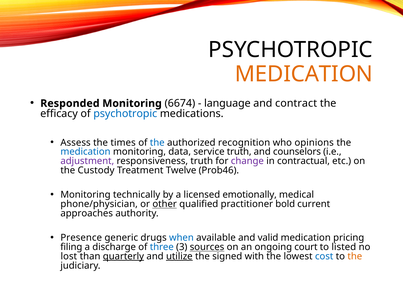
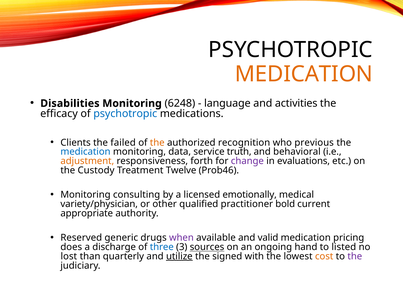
Responded: Responded -> Disabilities (70, 103)
6674: 6674 -> 6248 (180, 103)
contract: contract -> activities (296, 103)
Assess: Assess -> Clients (76, 143)
times: times -> failed (123, 143)
the colour: blue -> orange (157, 143)
opinions: opinions -> previous (314, 143)
counselors: counselors -> behavioral (297, 152)
adjustment colour: purple -> orange (87, 161)
responsiveness truth: truth -> forth (202, 161)
contractual: contractual -> evaluations (304, 161)
technically: technically -> consulting (137, 195)
phone/physician: phone/physician -> variety/physician (99, 204)
other underline: present -> none (165, 204)
approaches: approaches -> appropriate (87, 213)
Presence: Presence -> Reserved (81, 238)
when colour: blue -> purple (181, 238)
filing: filing -> does (71, 247)
court: court -> hand (306, 247)
quarterly underline: present -> none (123, 257)
cost colour: blue -> orange (324, 257)
the colour: orange -> purple (355, 257)
